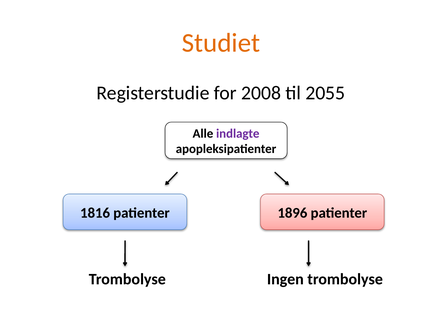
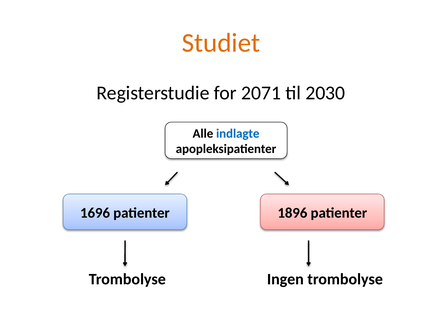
2008: 2008 -> 2071 (261, 93)
2055: 2055 -> 2030 (325, 93)
indlagte colour: purple -> blue (238, 133)
1816: 1816 -> 1696 (95, 213)
